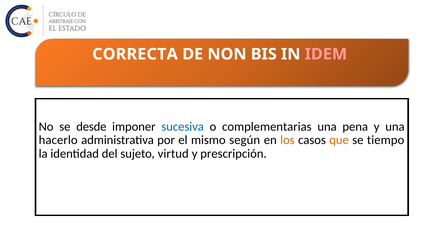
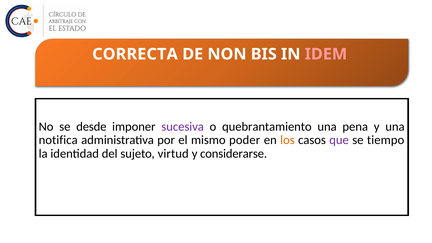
sucesiva colour: blue -> purple (183, 127)
complementarias: complementarias -> quebrantamiento (267, 127)
hacerlo: hacerlo -> notifica (58, 140)
según: según -> poder (245, 140)
que colour: orange -> purple (339, 140)
prescripción: prescripción -> considerarse (234, 154)
